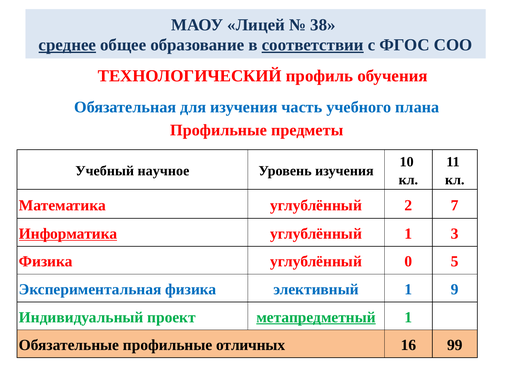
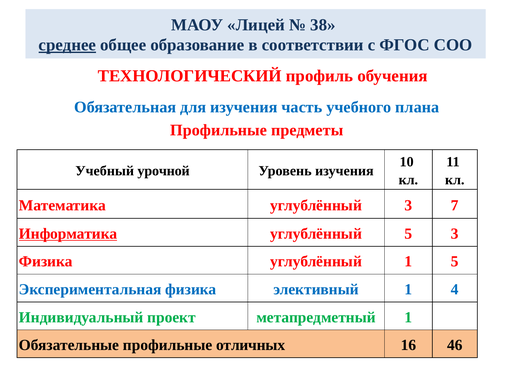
соответствии underline: present -> none (313, 45)
научное: научное -> урочной (164, 171)
углублённый 2: 2 -> 3 (408, 206)
углублённый 1: 1 -> 5 (408, 234)
углублённый 0: 0 -> 1 (408, 262)
9: 9 -> 4 (455, 290)
метапредметный underline: present -> none (316, 318)
99: 99 -> 46 (455, 346)
